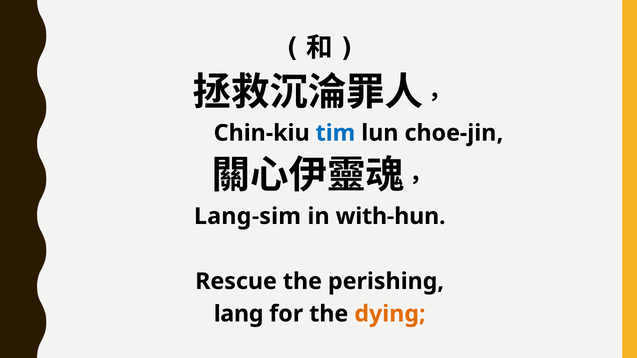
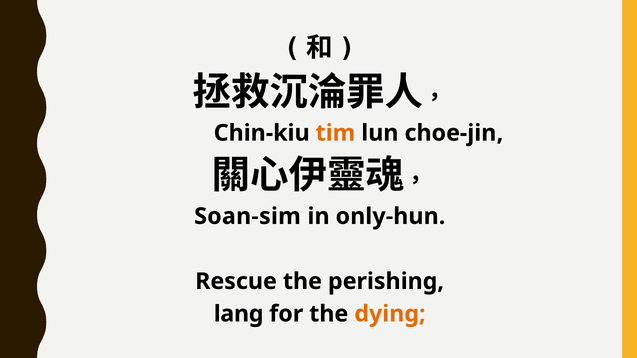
tim colour: blue -> orange (335, 133)
Lang-sim: Lang-sim -> Soan-sim (247, 216)
with-hun: with-hun -> only-hun (390, 216)
